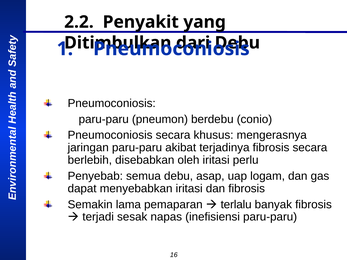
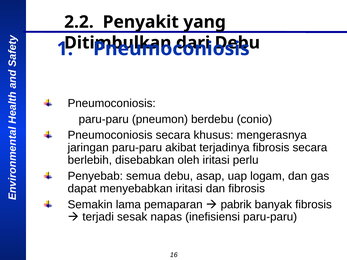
terlalu: terlalu -> pabrik (236, 205)
